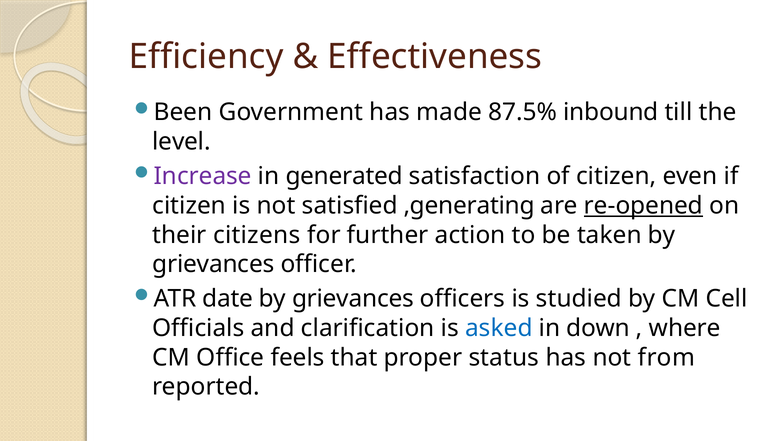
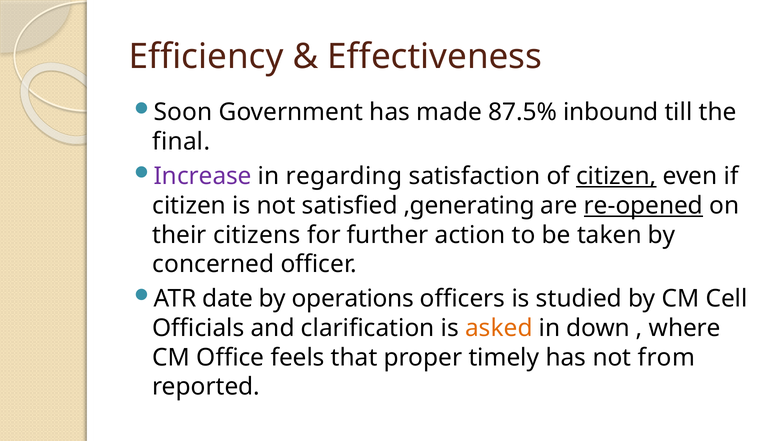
Been: Been -> Soon (183, 112)
level: level -> final (181, 142)
generated: generated -> regarding (344, 176)
citizen underline: none -> present (616, 176)
grievances: grievances -> concerned (213, 264)
grievances: grievances -> operations (353, 299)
asked colour: blue -> orange (499, 328)
status: status -> timely (504, 357)
